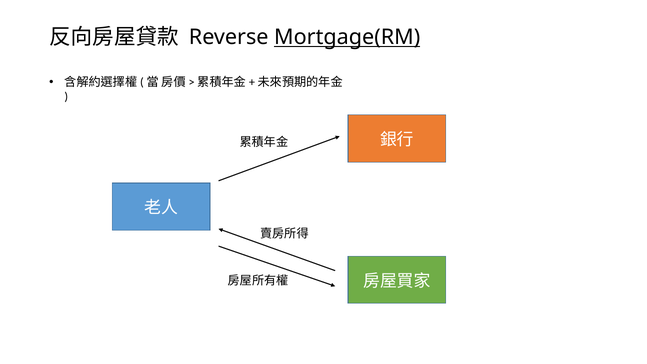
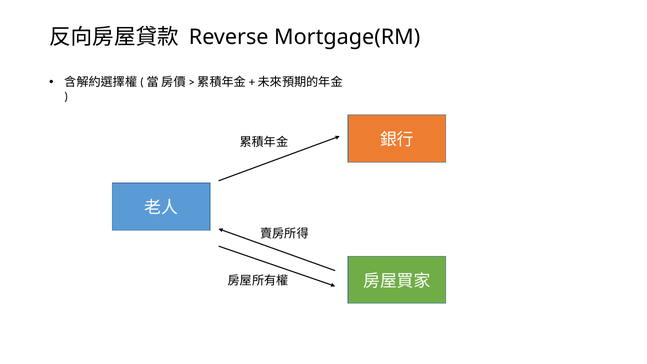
Mortgage(RM underline: present -> none (347, 37)
